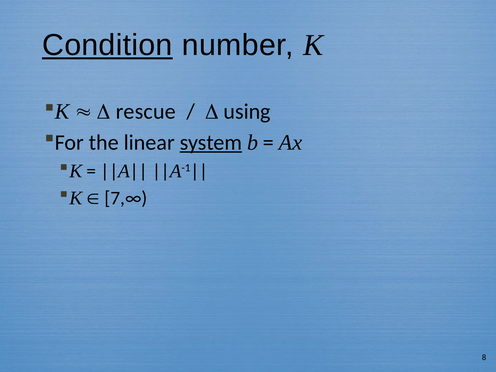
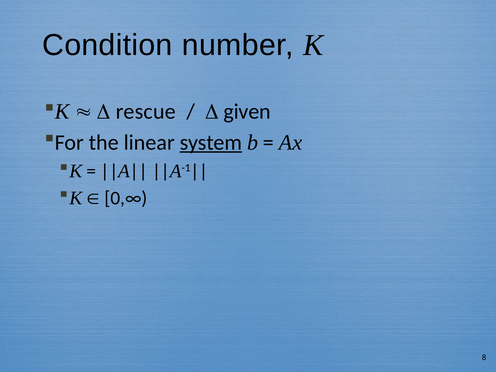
Condition underline: present -> none (107, 45)
using: using -> given (247, 112)
7,∞: 7,∞ -> 0,∞ (126, 198)
